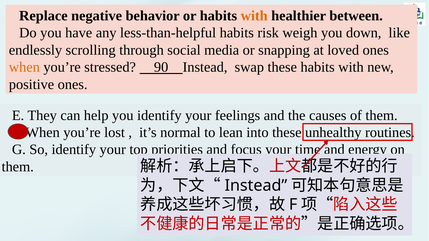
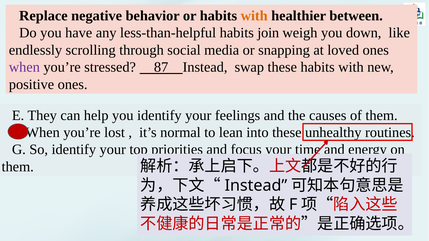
risk: risk -> join (268, 33)
when colour: orange -> purple (24, 67)
90: 90 -> 87 (161, 67)
